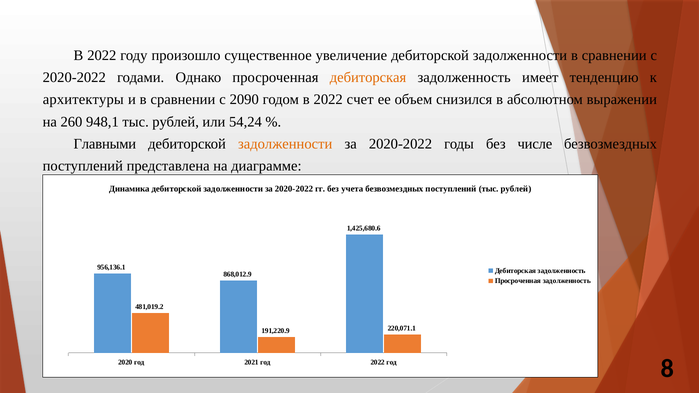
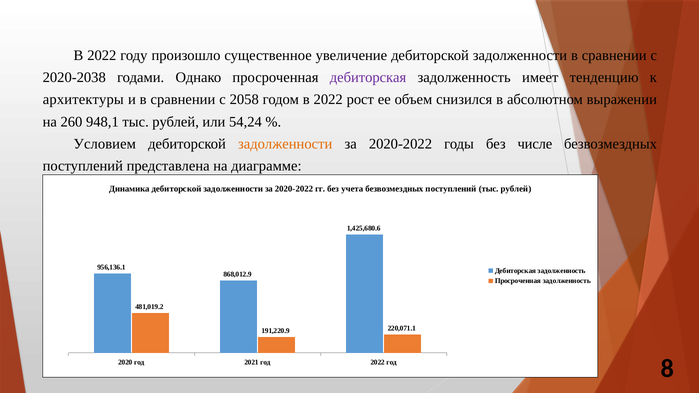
2020-2022: 2020-2022 -> 2020-2038 (74, 77)
дебиторская colour: orange -> purple (368, 77)
2090: 2090 -> 2058 (244, 100)
счет: счет -> рост (360, 100)
Главными: Главными -> Условием (105, 144)
